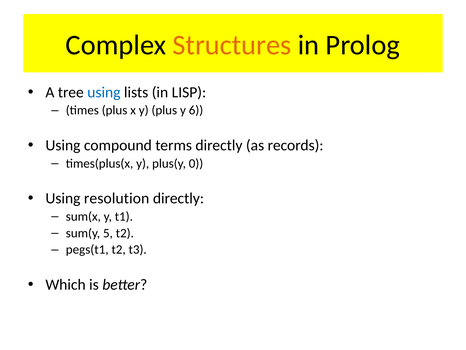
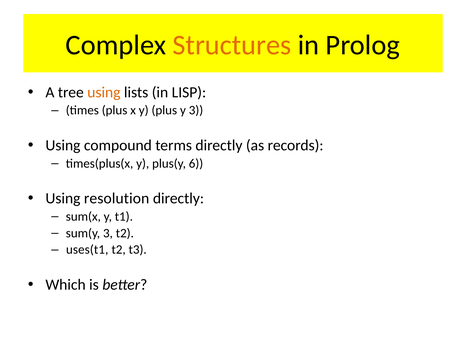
using colour: blue -> orange (104, 92)
y 6: 6 -> 3 (196, 110)
0: 0 -> 6 (196, 163)
sum(y 5: 5 -> 3 (108, 233)
pegs(t1: pegs(t1 -> uses(t1 (87, 249)
